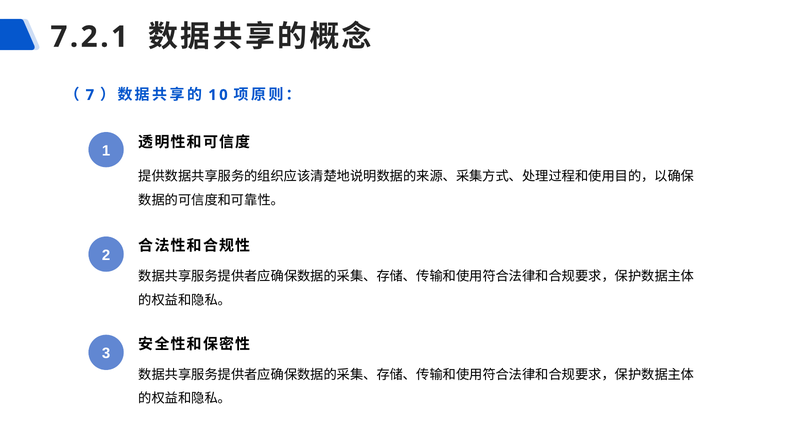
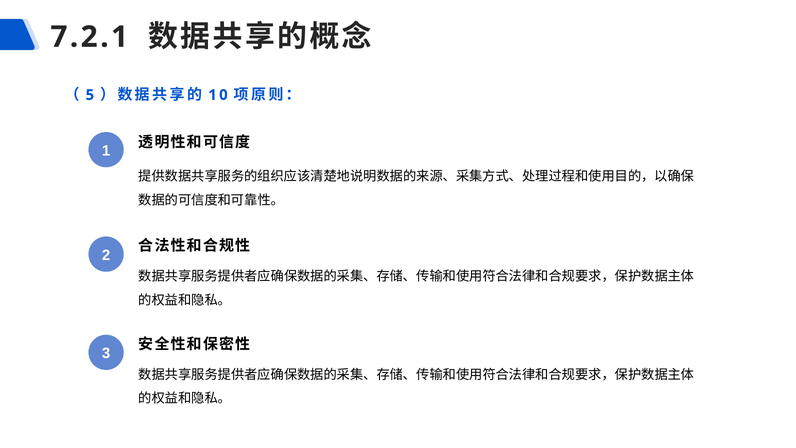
7: 7 -> 5 (90, 95)
